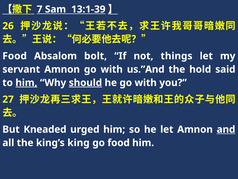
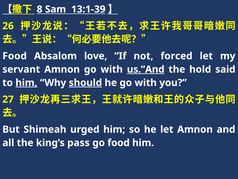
7: 7 -> 8 (40, 9)
bolt: bolt -> love (96, 56)
things: things -> forced (177, 56)
us.”And underline: none -> present (146, 69)
Kneaded: Kneaded -> Shimeah (45, 129)
and underline: present -> none (226, 129)
king: king -> pass (78, 142)
